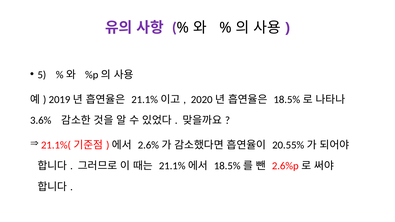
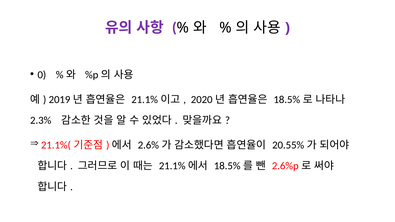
5: 5 -> 0 (42, 75)
3.6%: 3.6% -> 2.3% (41, 121)
